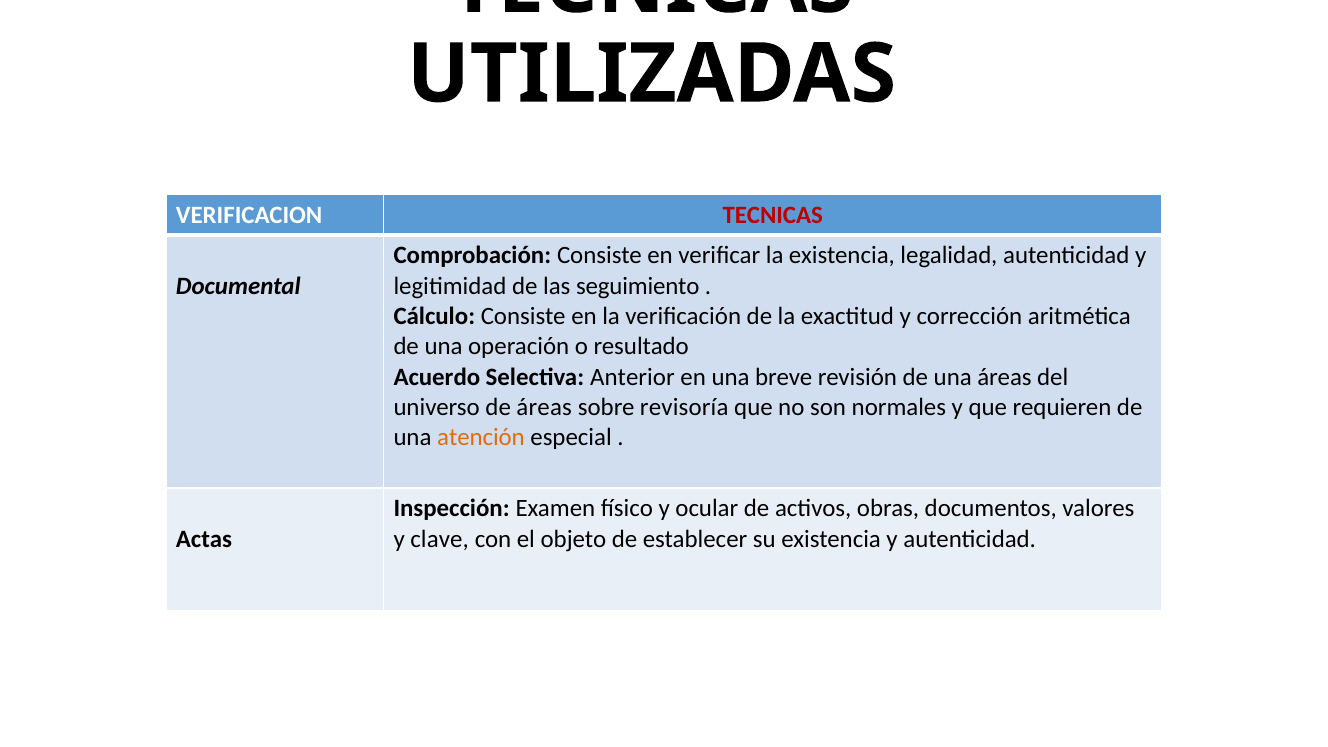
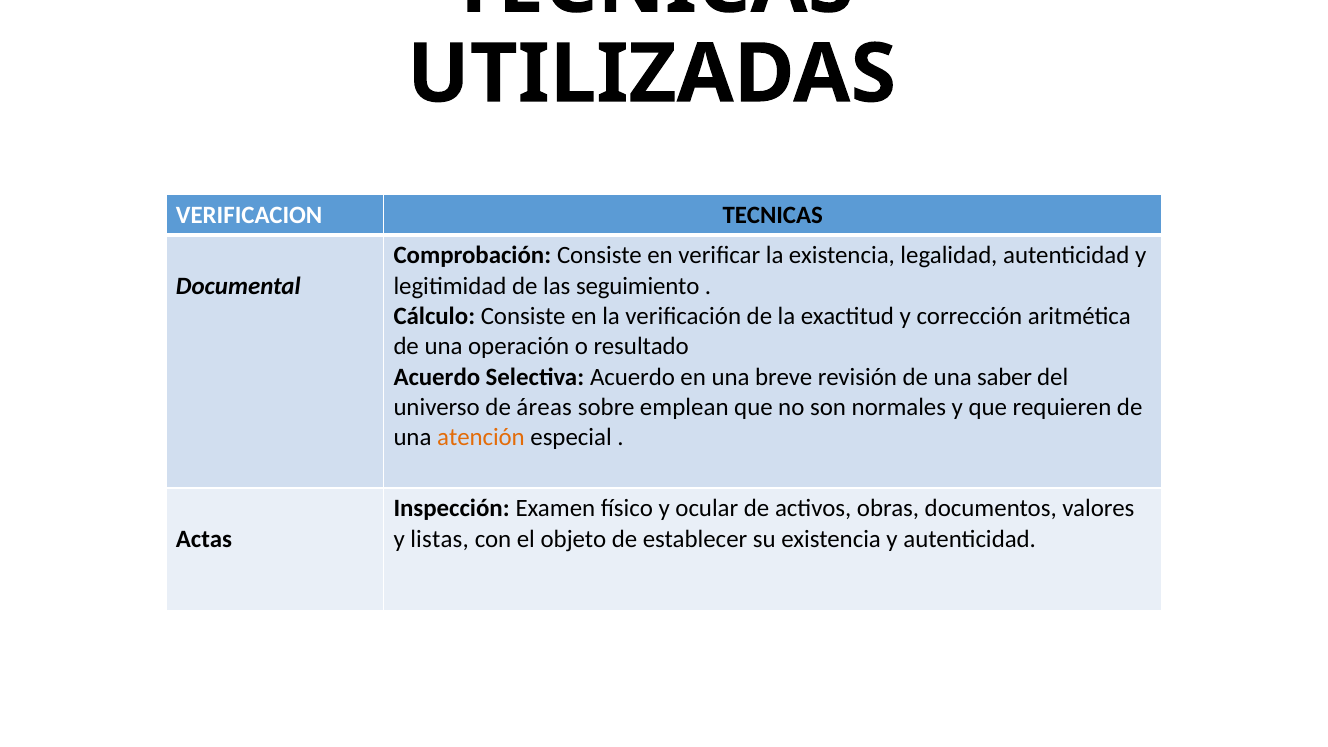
TECNICAS colour: red -> black (773, 215)
Selectiva Anterior: Anterior -> Acuerdo (632, 377)
una áreas: áreas -> saber (1005, 377)
revisoría: revisoría -> emplean (684, 407)
clave: clave -> listas (440, 539)
